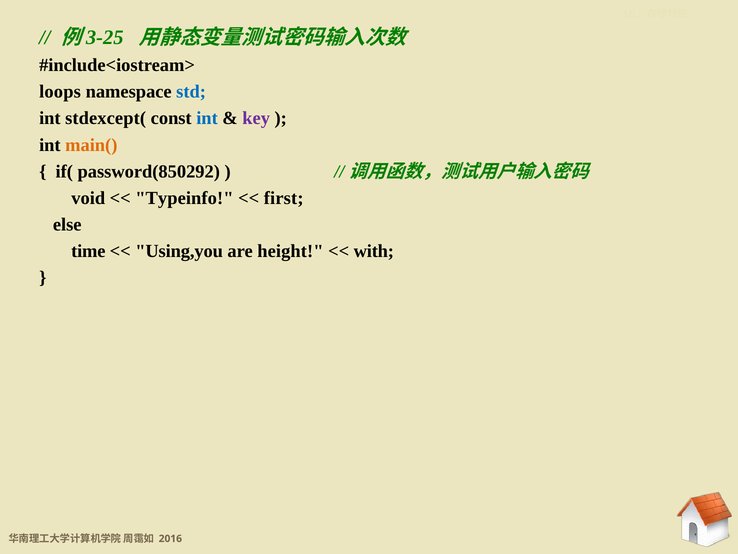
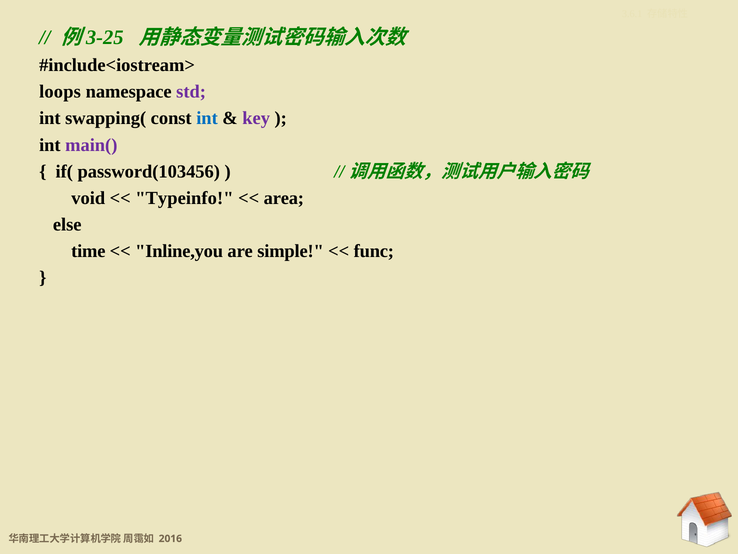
std colour: blue -> purple (191, 92)
stdexcept(: stdexcept( -> swapping( (106, 118)
main( colour: orange -> purple (91, 145)
password(850292: password(850292 -> password(103456 (149, 171)
first: first -> area (284, 198)
Using,you: Using,you -> Inline,you (179, 251)
height: height -> simple (291, 251)
with: with -> func (374, 251)
